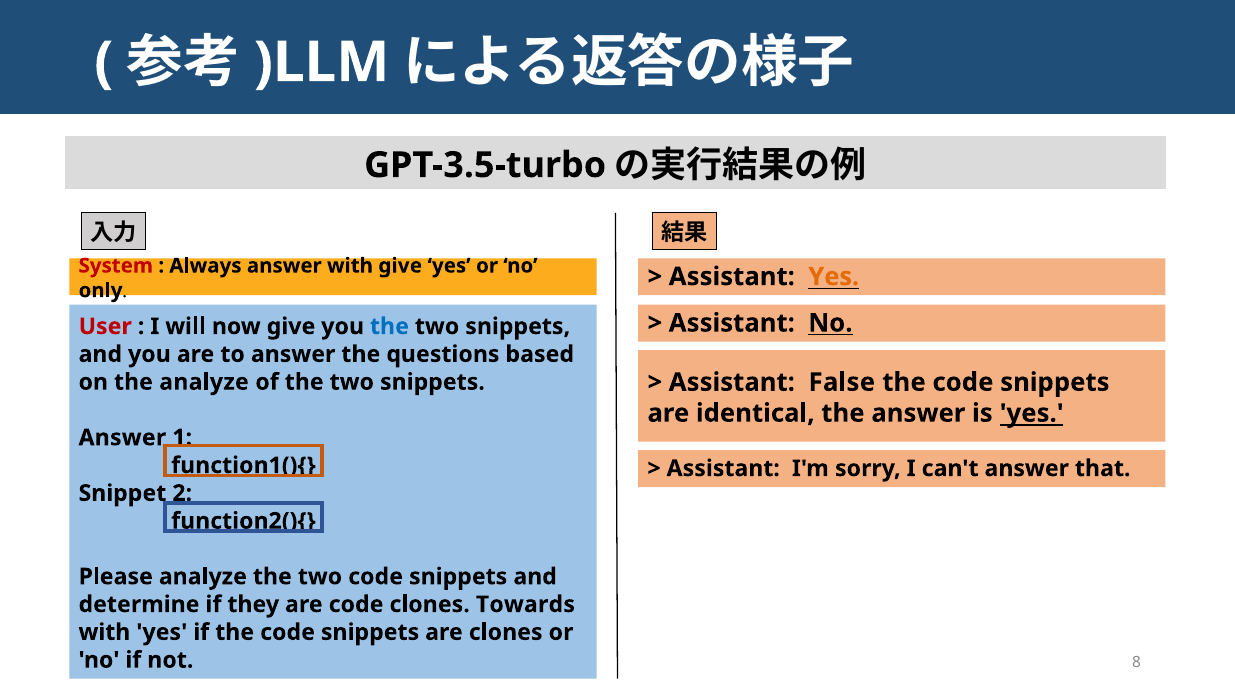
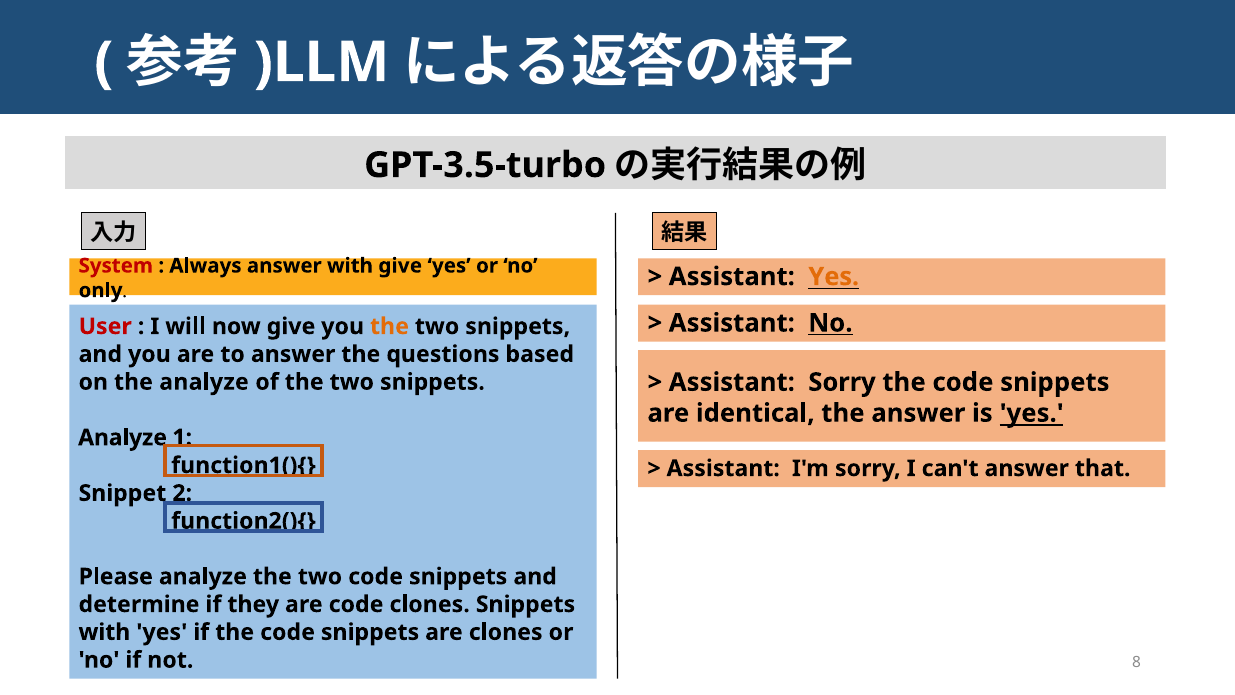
the colour: blue -> orange (389, 326)
Assistant False: False -> Sorry (842, 382)
Answer: Answer -> Analyze (123, 437)
clones Towards: Towards -> Snippets (525, 604)
